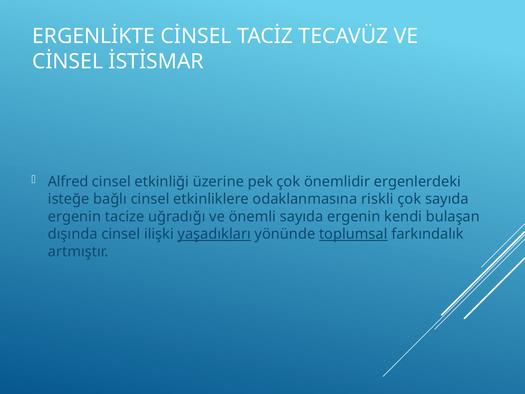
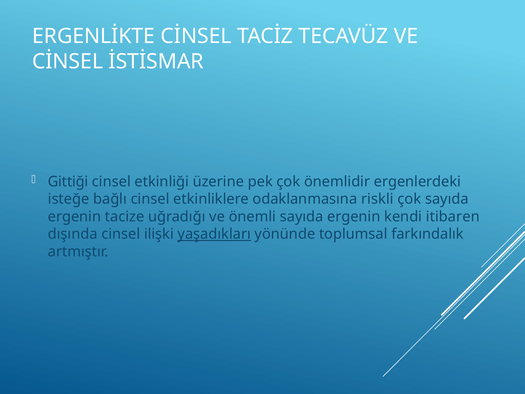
Alfred: Alfred -> Gittiği (68, 181)
bulaşan: bulaşan -> itibaren (453, 216)
toplumsal underline: present -> none (353, 234)
